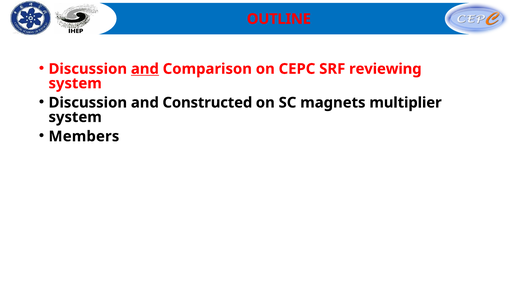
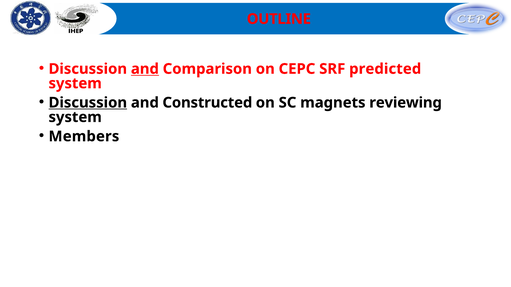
reviewing: reviewing -> predicted (385, 69)
Discussion underline: none -> present (88, 103)
multiplier: multiplier -> reviewing (406, 103)
